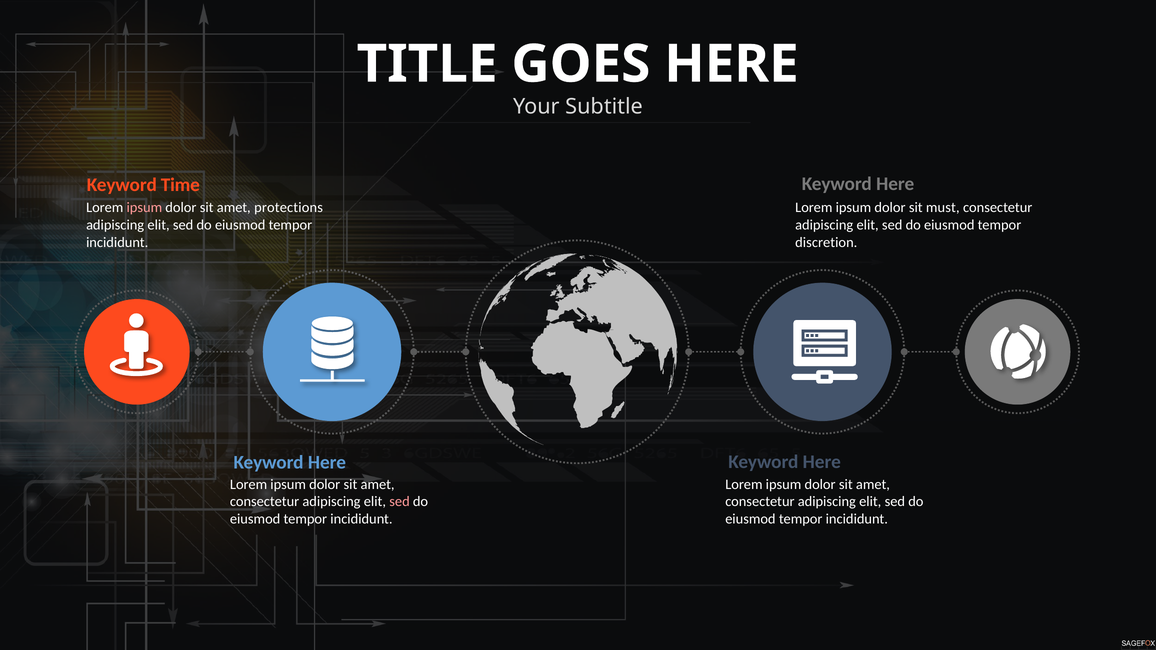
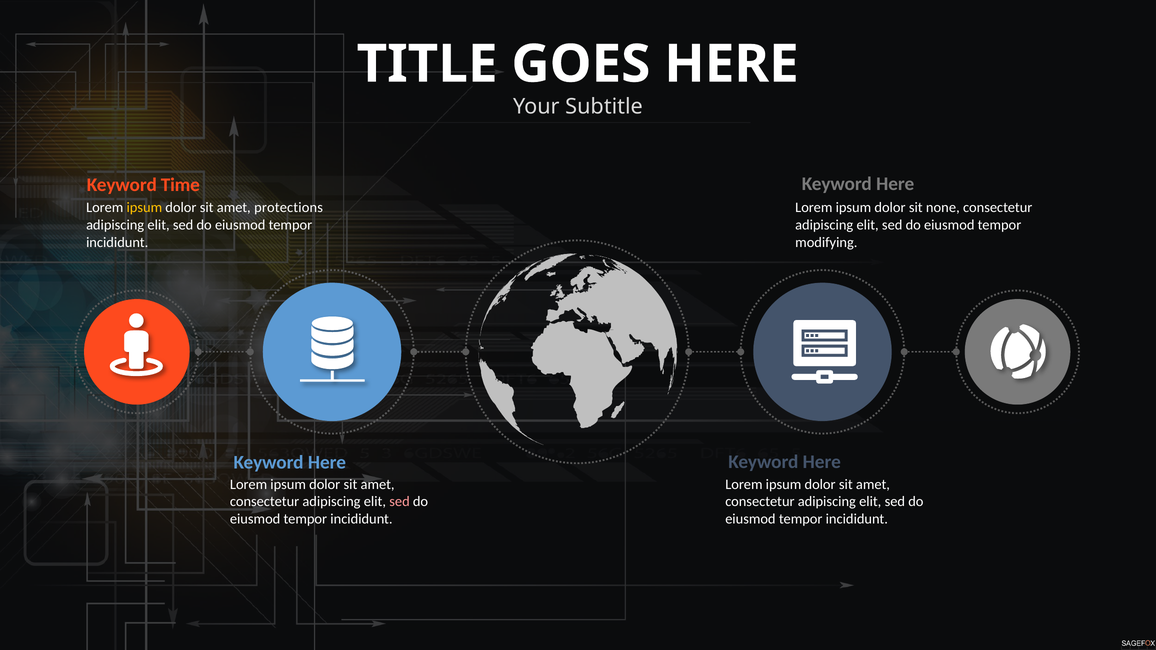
ipsum colour: pink -> yellow (144, 208)
must: must -> none (943, 208)
discretion: discretion -> modifying (826, 242)
